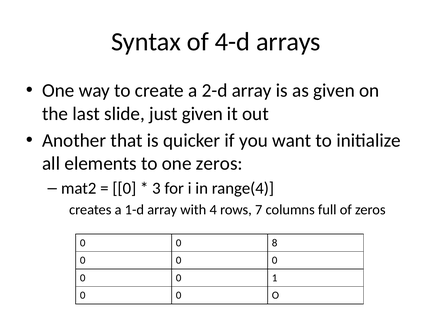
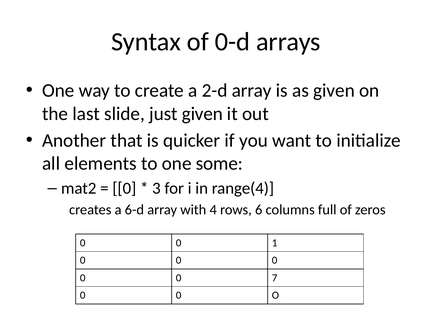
4-d: 4-d -> 0-d (232, 42)
one zeros: zeros -> some (219, 164)
1-d: 1-d -> 6-d (134, 210)
7: 7 -> 6 (259, 210)
8: 8 -> 1 (275, 243)
1: 1 -> 7 (275, 278)
